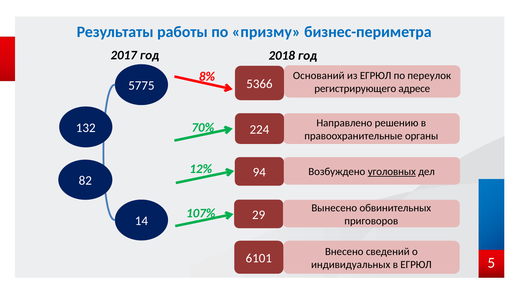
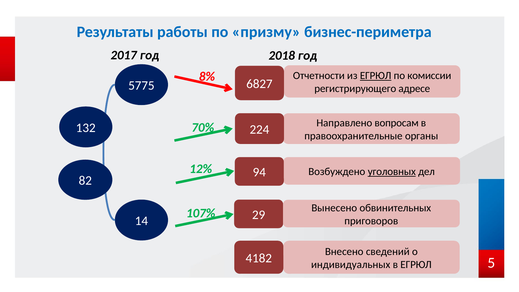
Оснований: Оснований -> Отчетности (319, 76)
ЕГРЮЛ underline: none -> present (376, 76)
переулок: переулок -> комиссии (429, 76)
5366: 5366 -> 6827 (259, 84)
решению: решению -> вопросам (397, 123)
6101: 6101 -> 4182 (259, 258)
